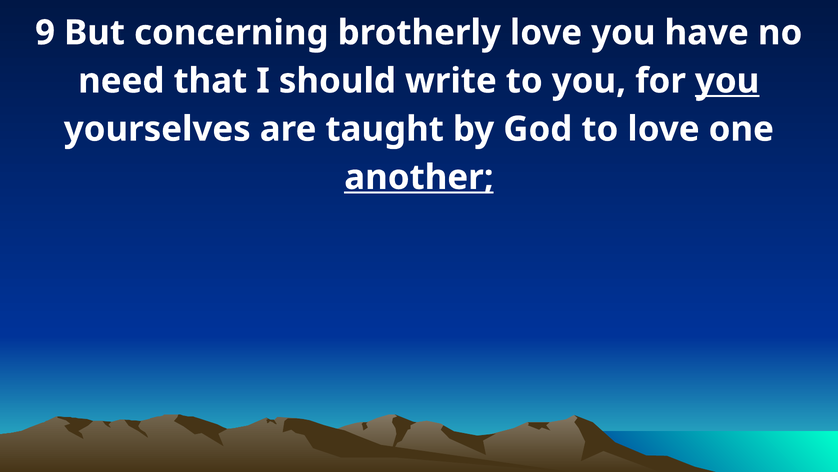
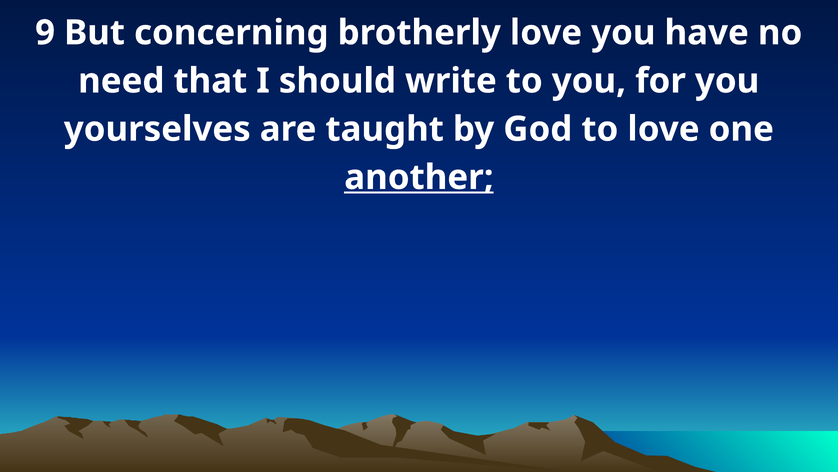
you underline: present -> none (727, 81)
